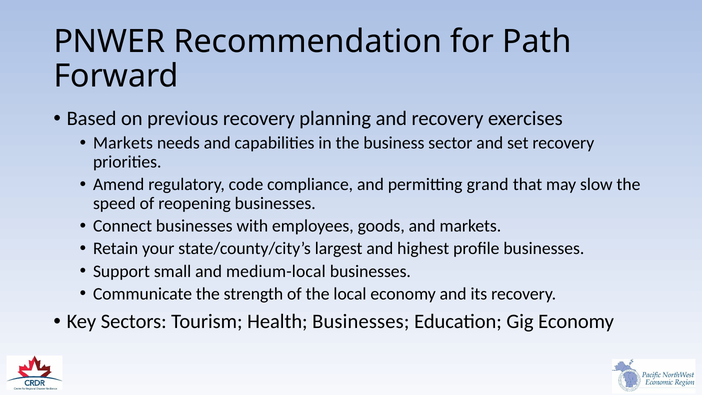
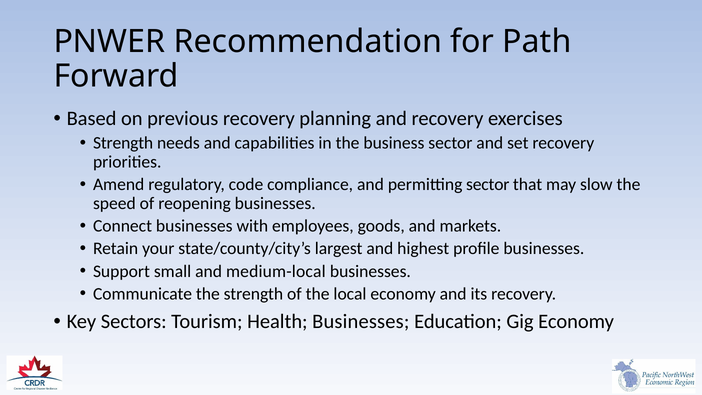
Markets: Markets -> Strength (123, 143)
permitting grand: grand -> sector (488, 184)
